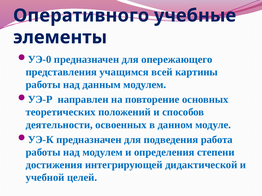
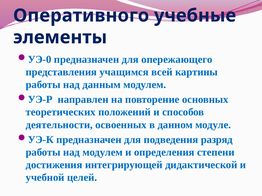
работа: работа -> разряд (217, 140)
